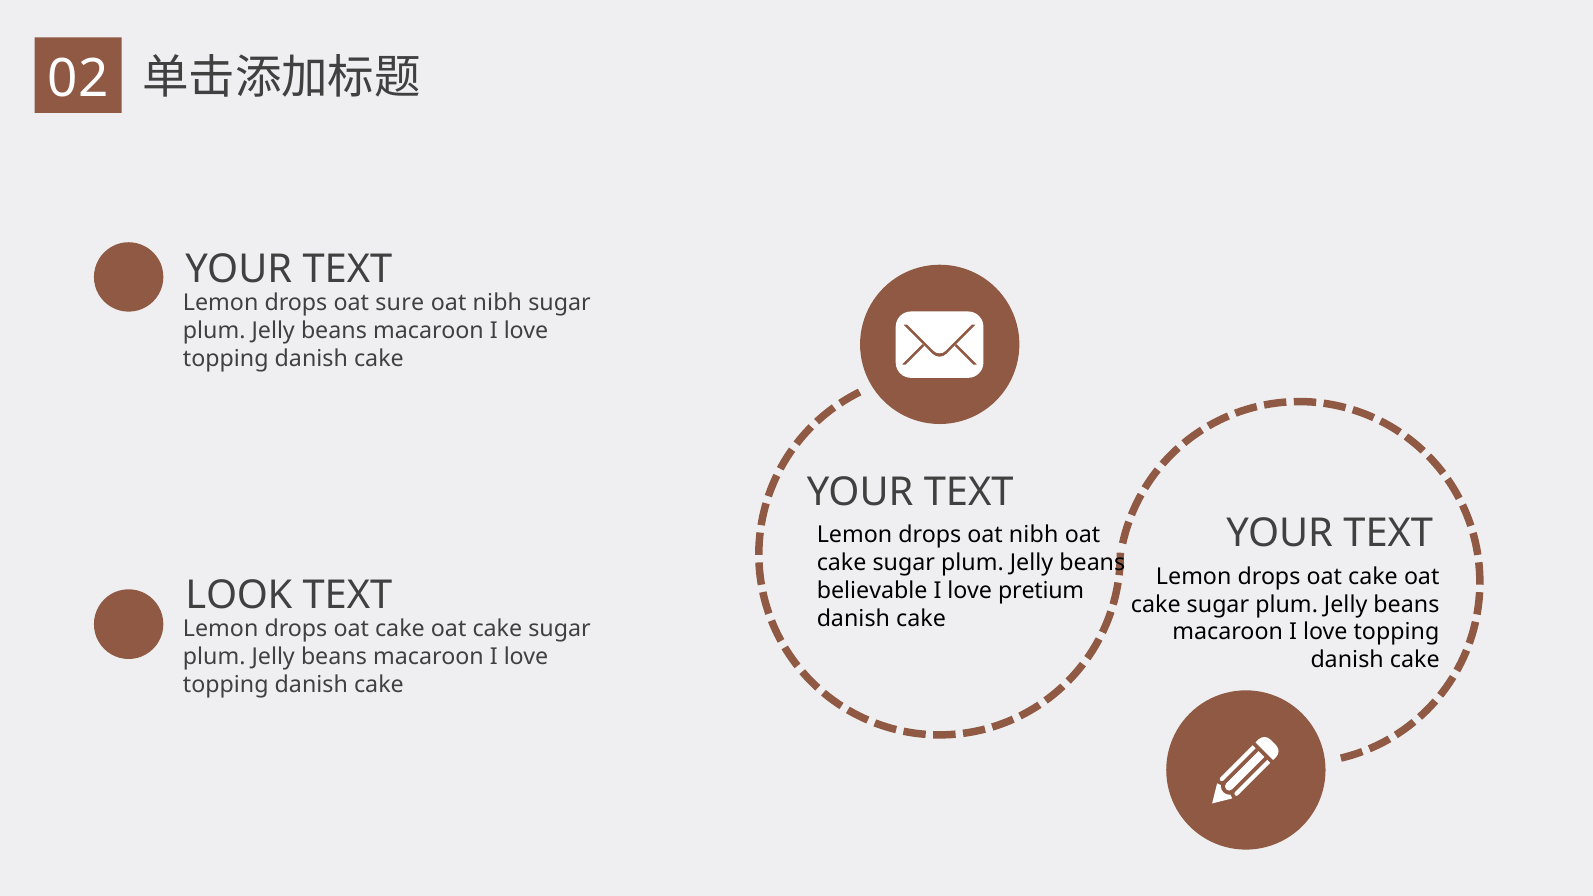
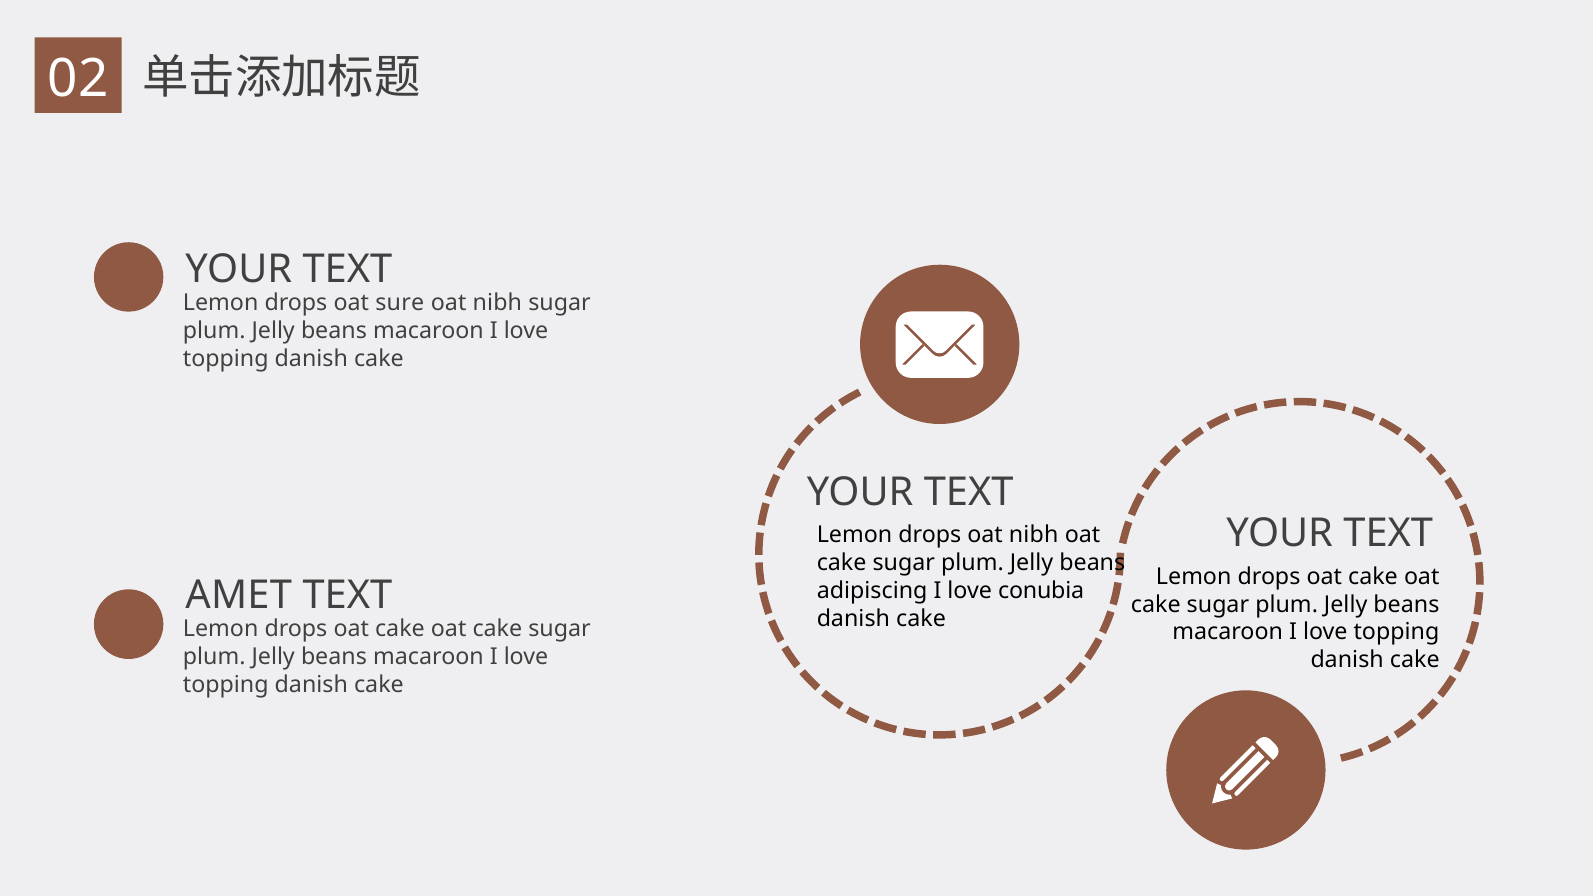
LOOK: LOOK -> AMET (239, 596)
believable: believable -> adipiscing (872, 591)
pretium: pretium -> conubia (1041, 591)
